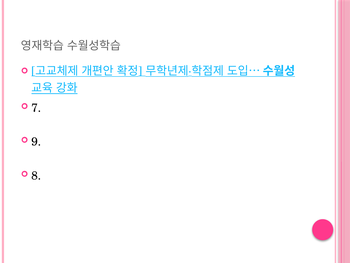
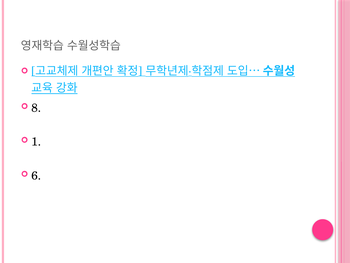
7: 7 -> 8 (36, 108)
9: 9 -> 1 (36, 142)
8: 8 -> 6 (36, 175)
